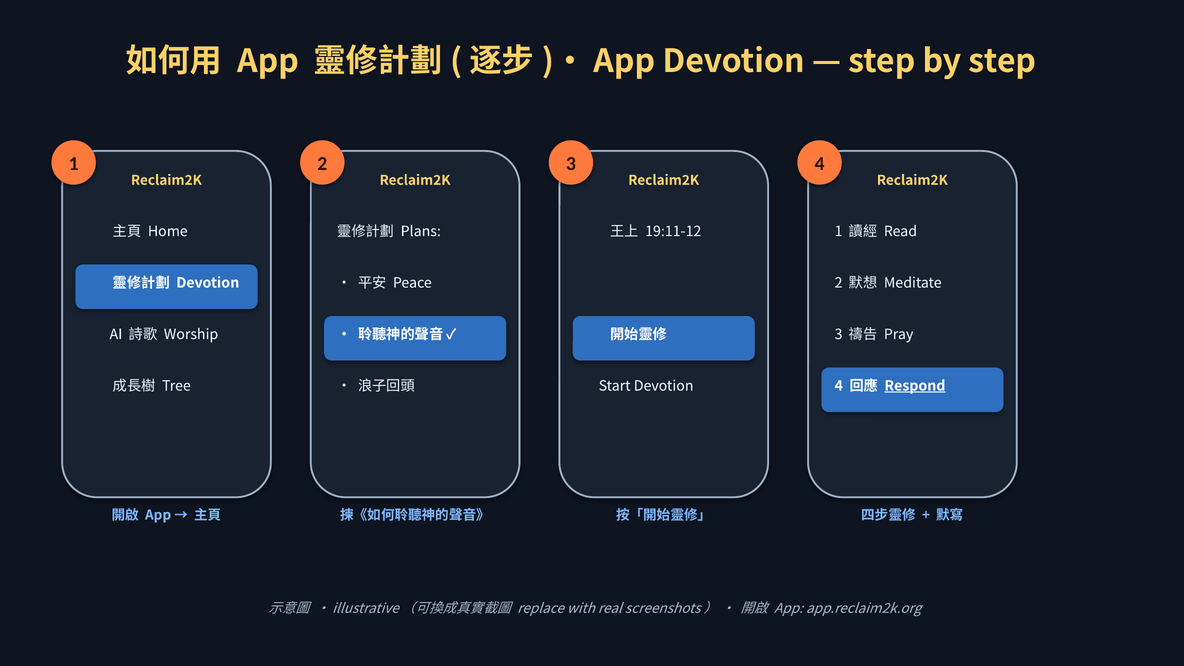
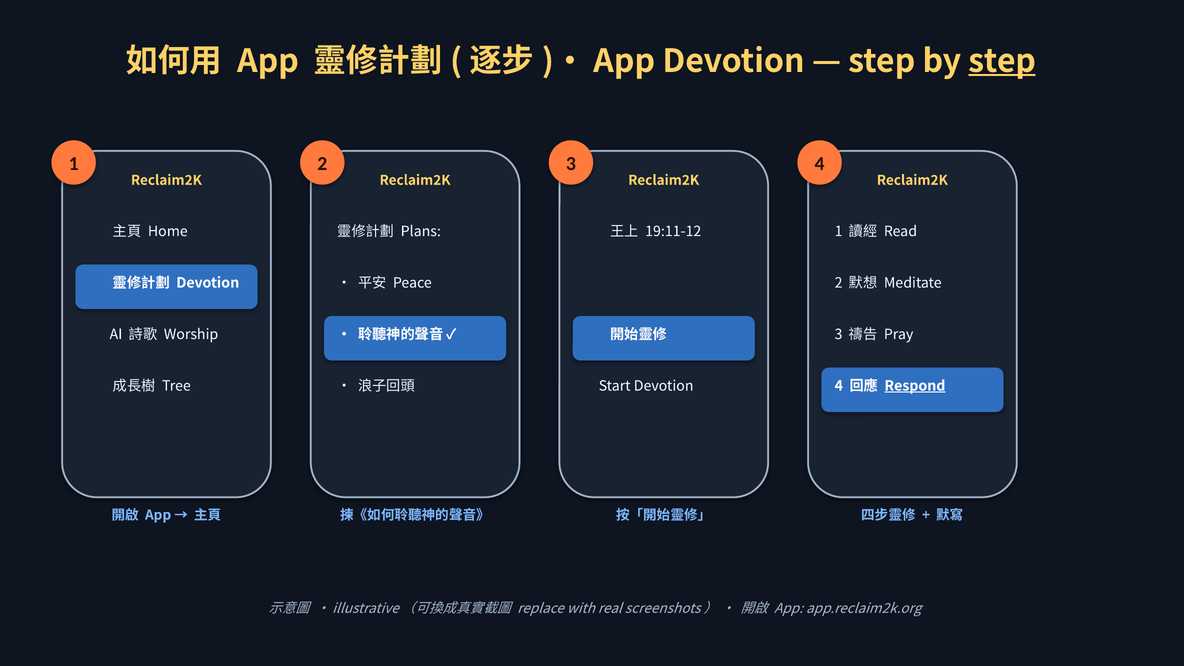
step underline: none -> present (1002, 61)
